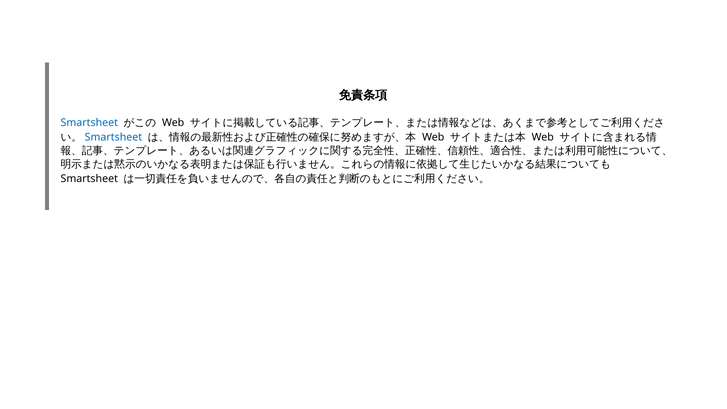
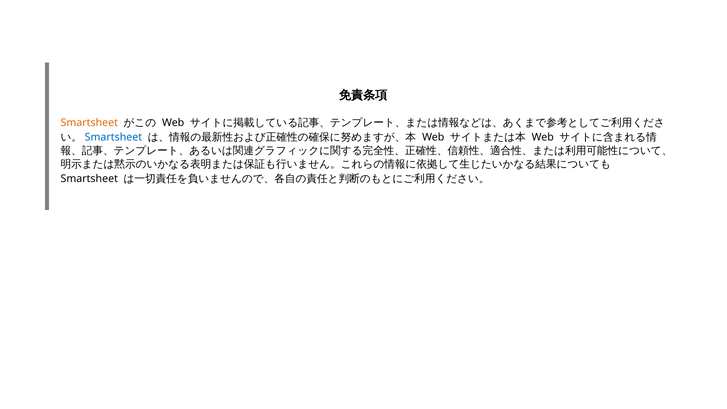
Smartsheet colour: blue -> orange (89, 123)
